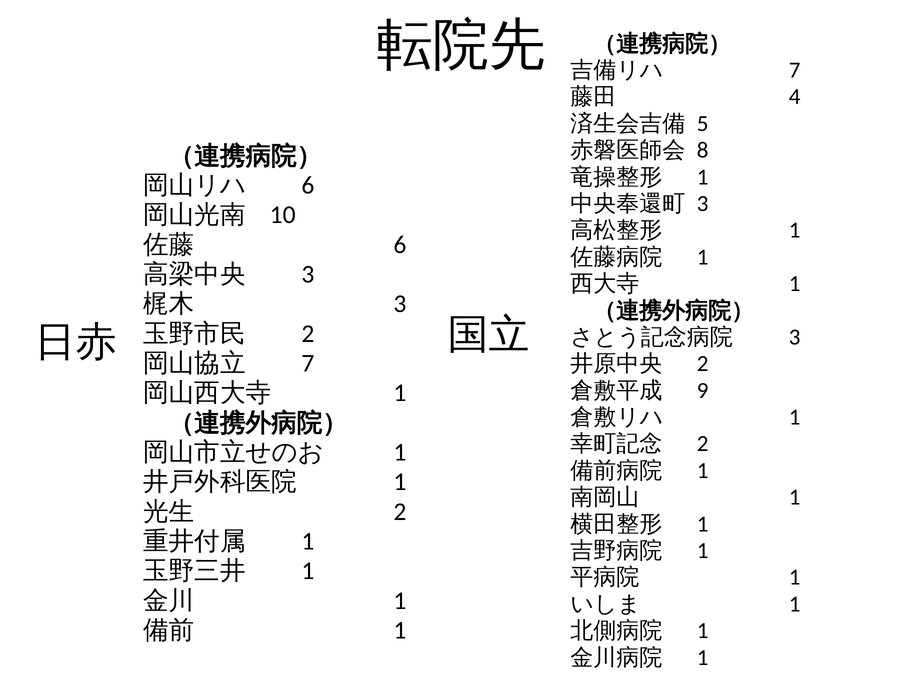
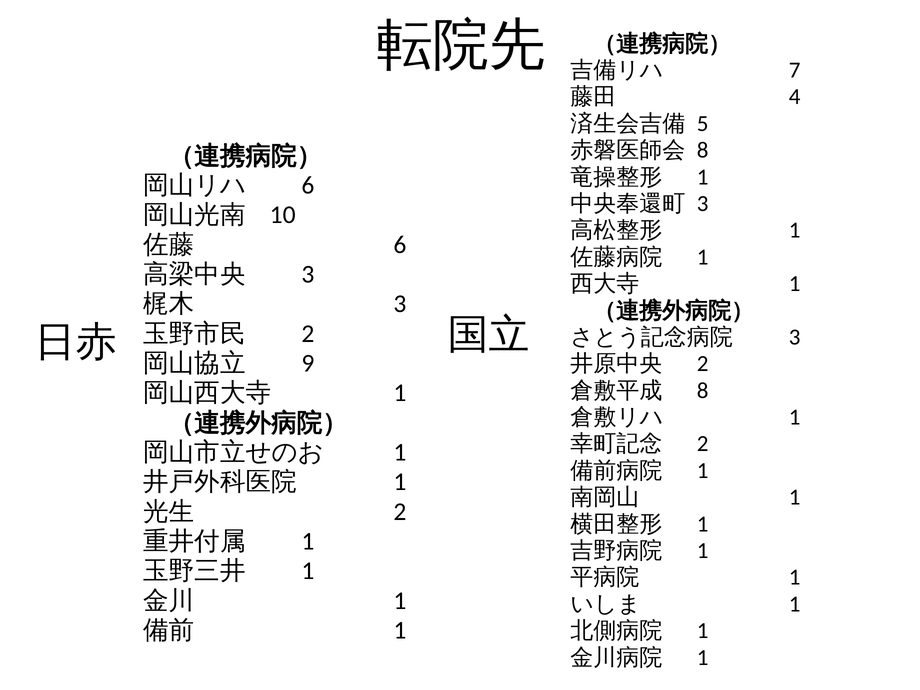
7: 7 -> 9 (308, 363)
9: 9 -> 8 (703, 390)
